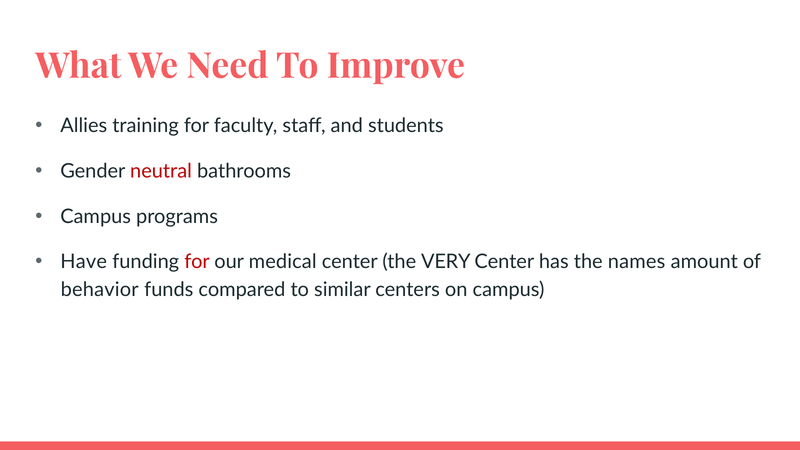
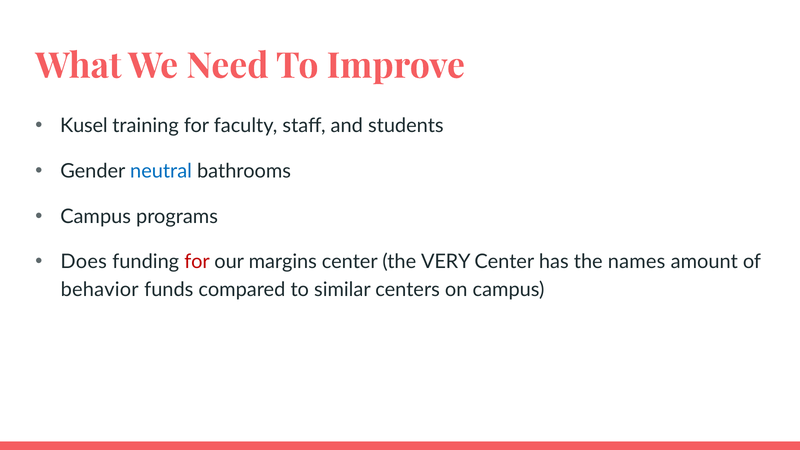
Allies: Allies -> Kusel (84, 126)
neutral colour: red -> blue (161, 171)
Have: Have -> Does (84, 262)
medical: medical -> margins (283, 262)
